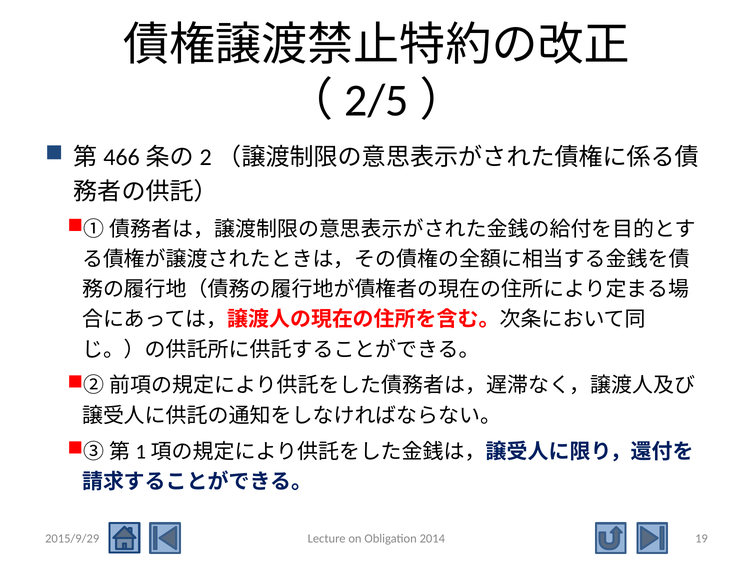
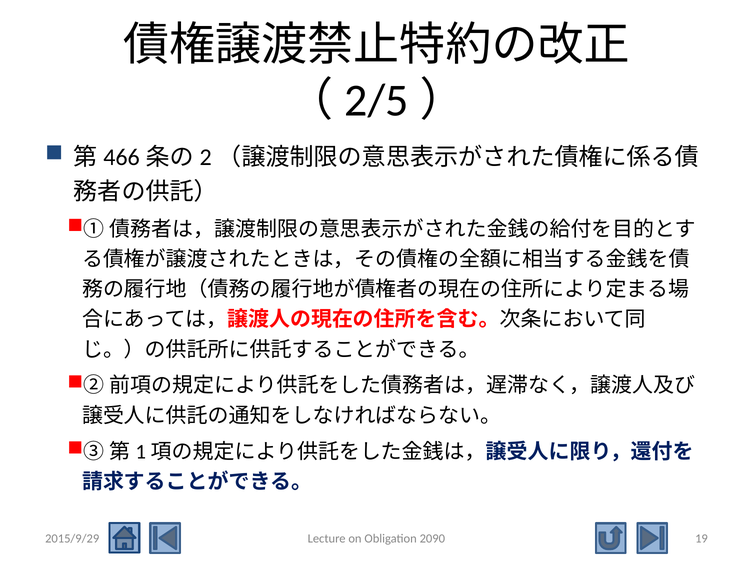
2014: 2014 -> 2090 (432, 539)
